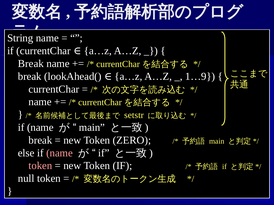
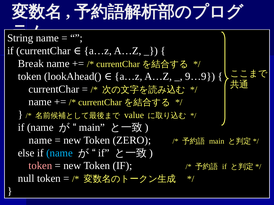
break: break -> token (30, 77)
1…9: 1…9 -> 9…9 (200, 77)
setstr: setstr -> value (134, 115)
break: break -> name (40, 140)
name colour: pink -> light blue (59, 153)
